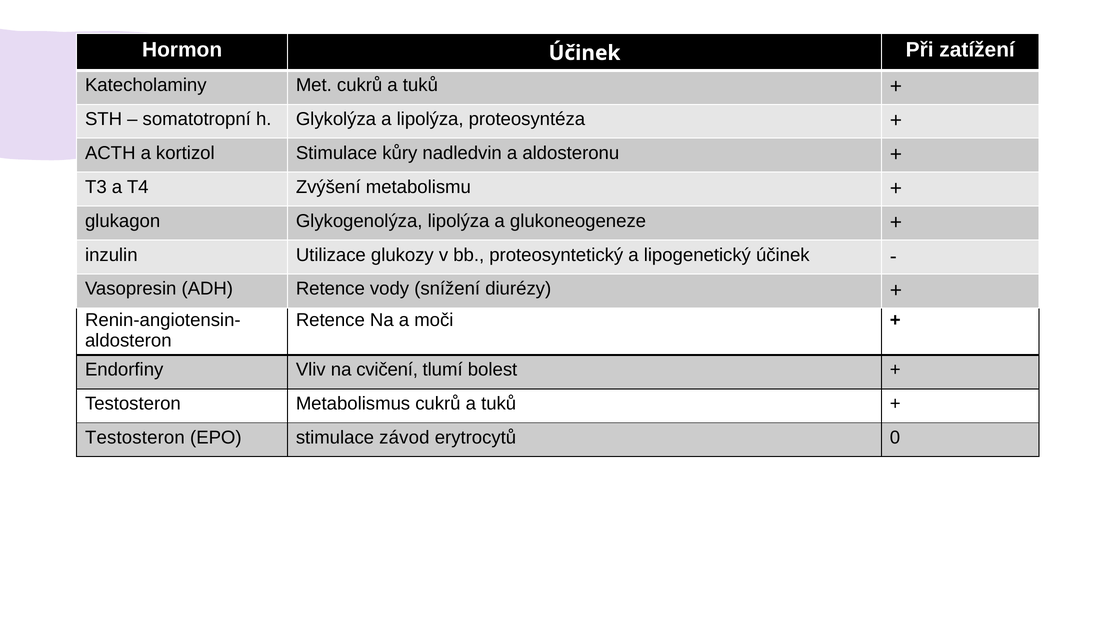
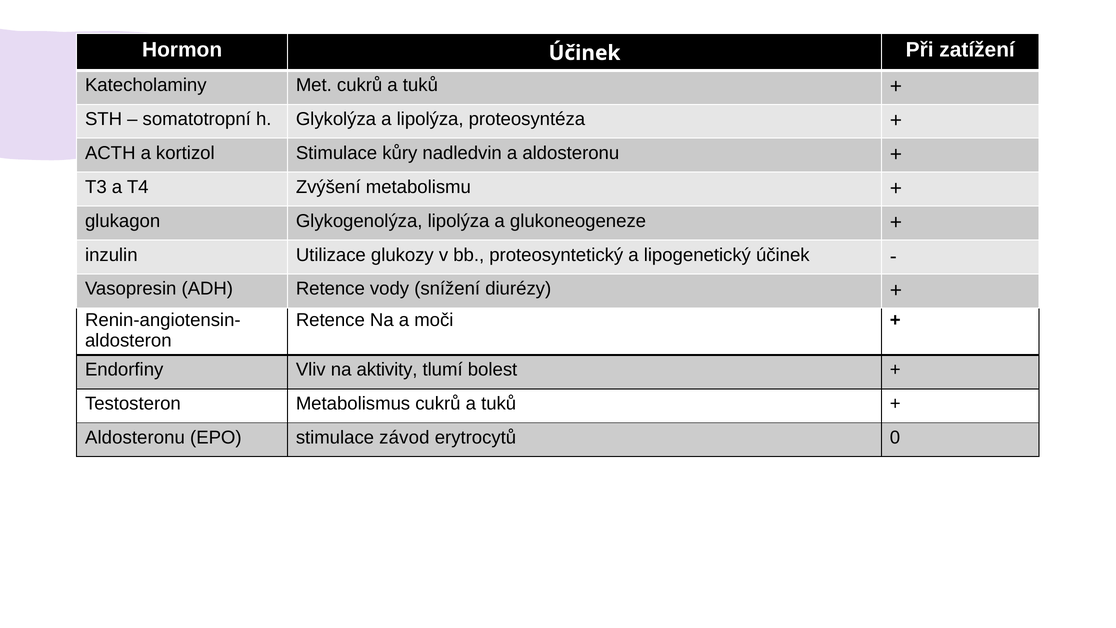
cvičení: cvičení -> aktivity (387, 369)
Testosteron: Testosteron -> Aldosteronu (135, 437)
